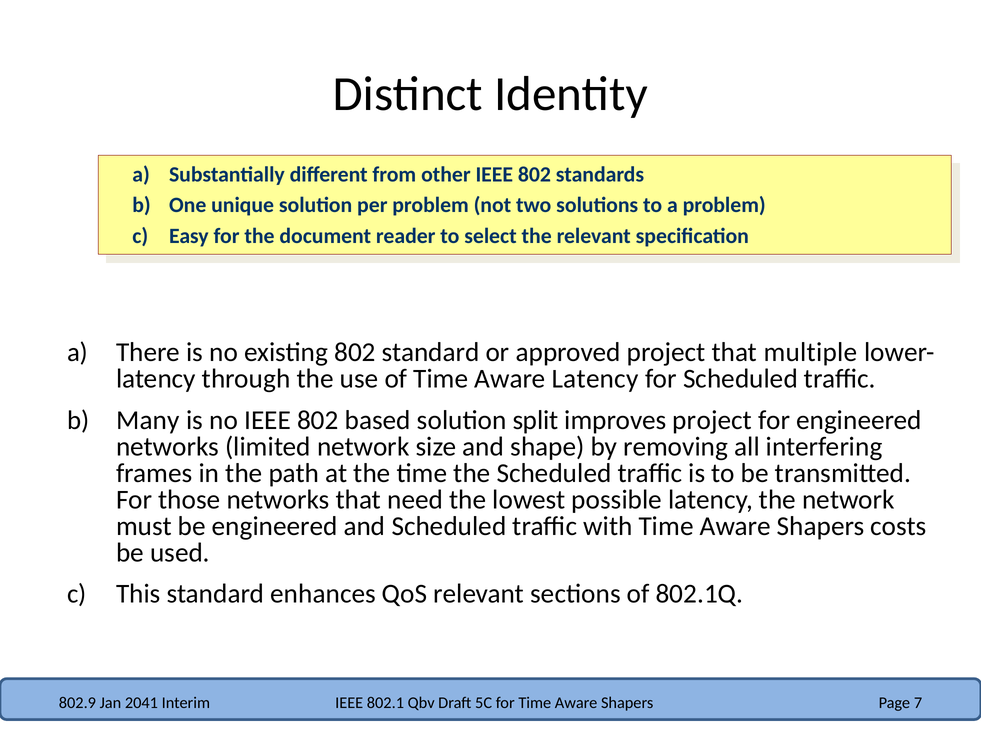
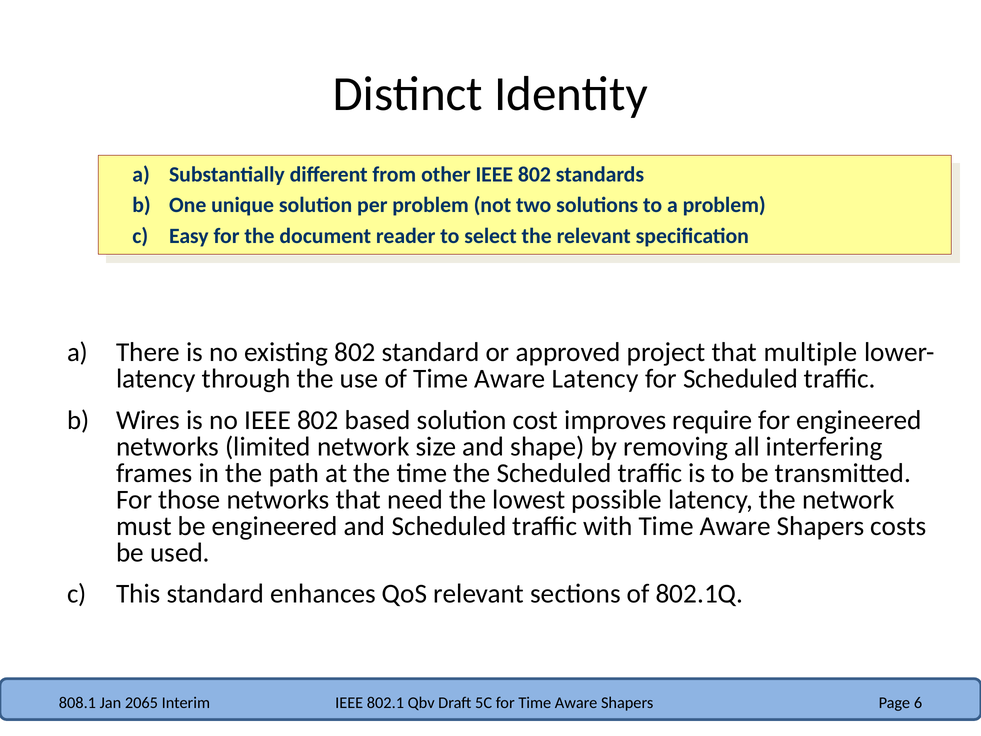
Many: Many -> Wires (148, 420)
split: split -> cost (535, 420)
improves project: project -> require (712, 420)
802.9: 802.9 -> 808.1 (77, 703)
2041: 2041 -> 2065 (141, 703)
7: 7 -> 6 (918, 702)
